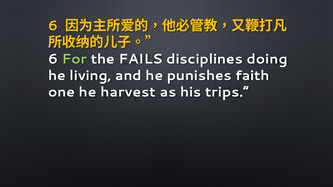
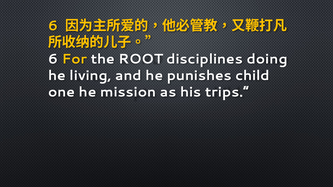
For colour: light green -> yellow (74, 59)
FAILS: FAILS -> ROOT (141, 59)
faith: faith -> child (252, 76)
harvest: harvest -> mission (128, 92)
